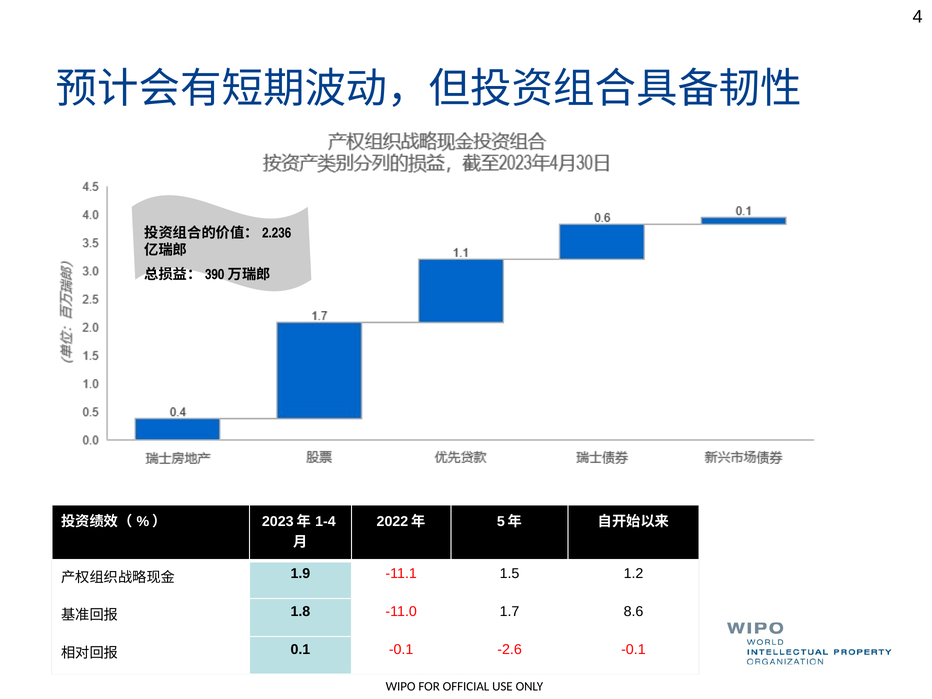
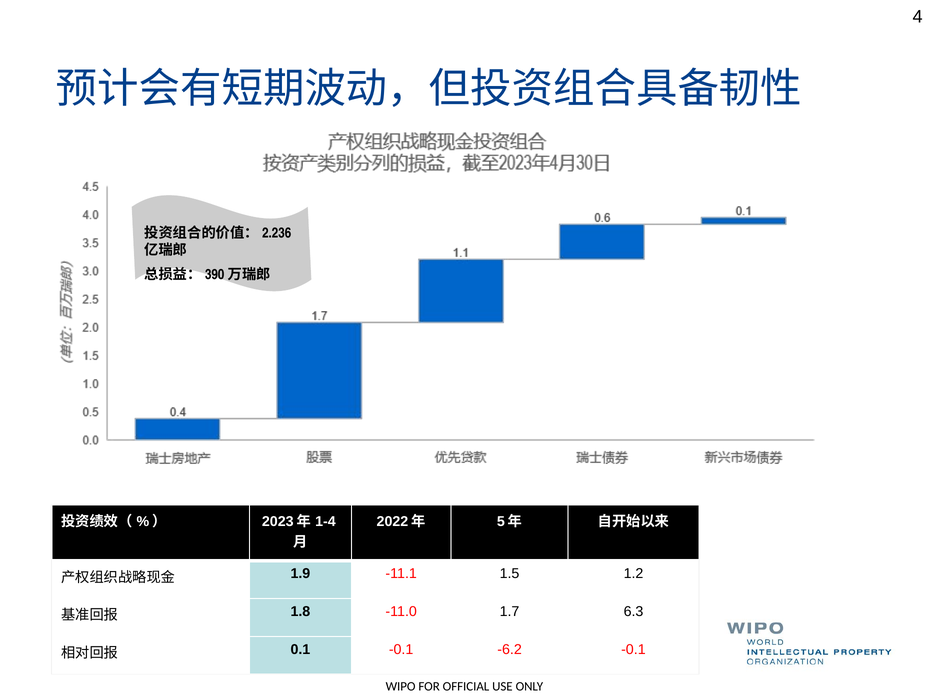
8.6: 8.6 -> 6.3 (634, 612)
-2.6: -2.6 -> -6.2 (510, 649)
